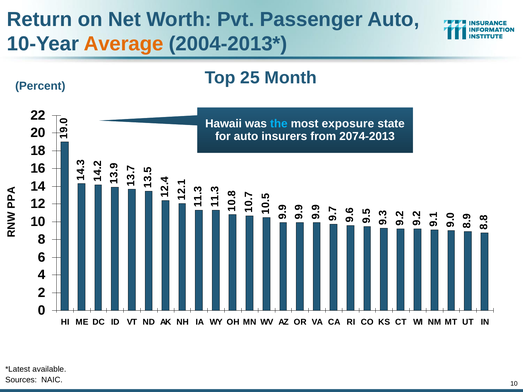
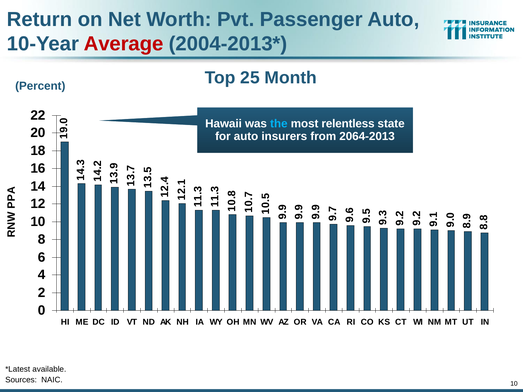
Average colour: orange -> red (124, 44)
exposure: exposure -> relentless (348, 124)
2074-2013: 2074-2013 -> 2064-2013 (367, 136)
